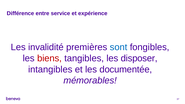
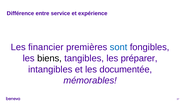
invalidité: invalidité -> financier (46, 47)
biens colour: red -> black (49, 58)
disposer: disposer -> préparer (139, 58)
